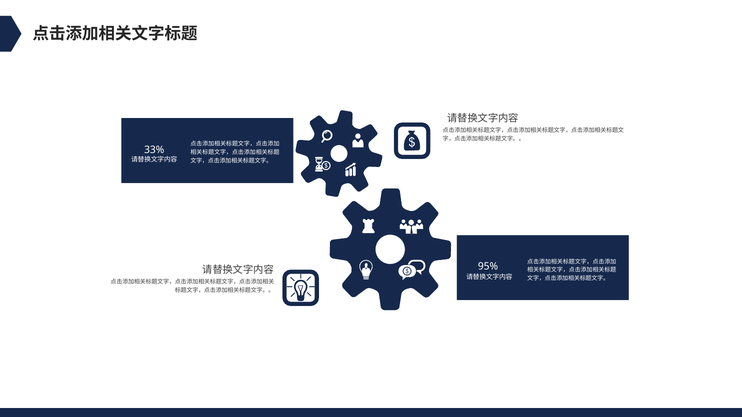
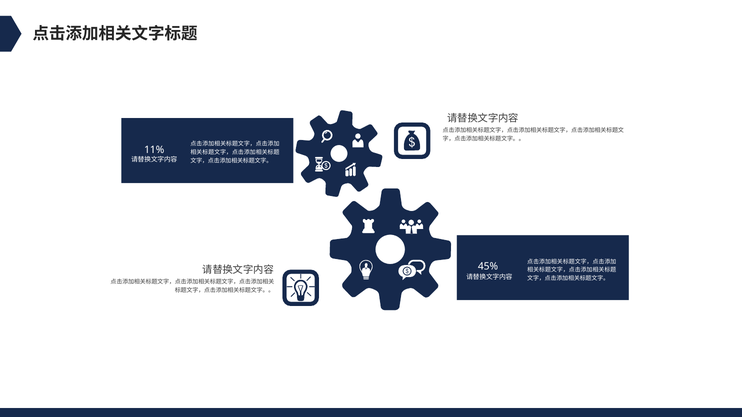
33%: 33% -> 11% (154, 150)
95%: 95% -> 45% (488, 267)
